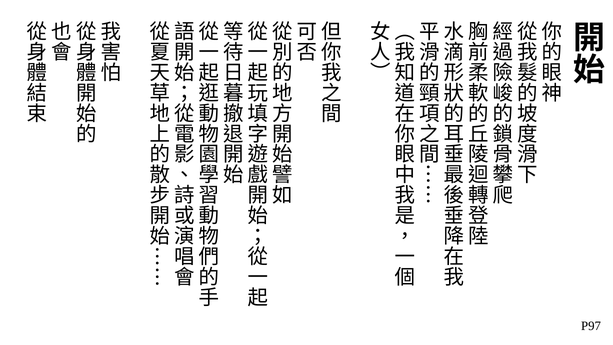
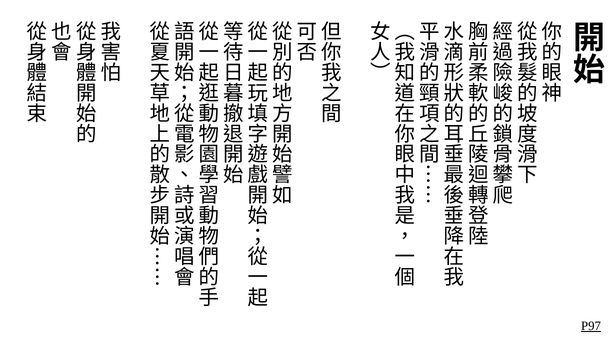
P97 underline: none -> present (591, 326)
